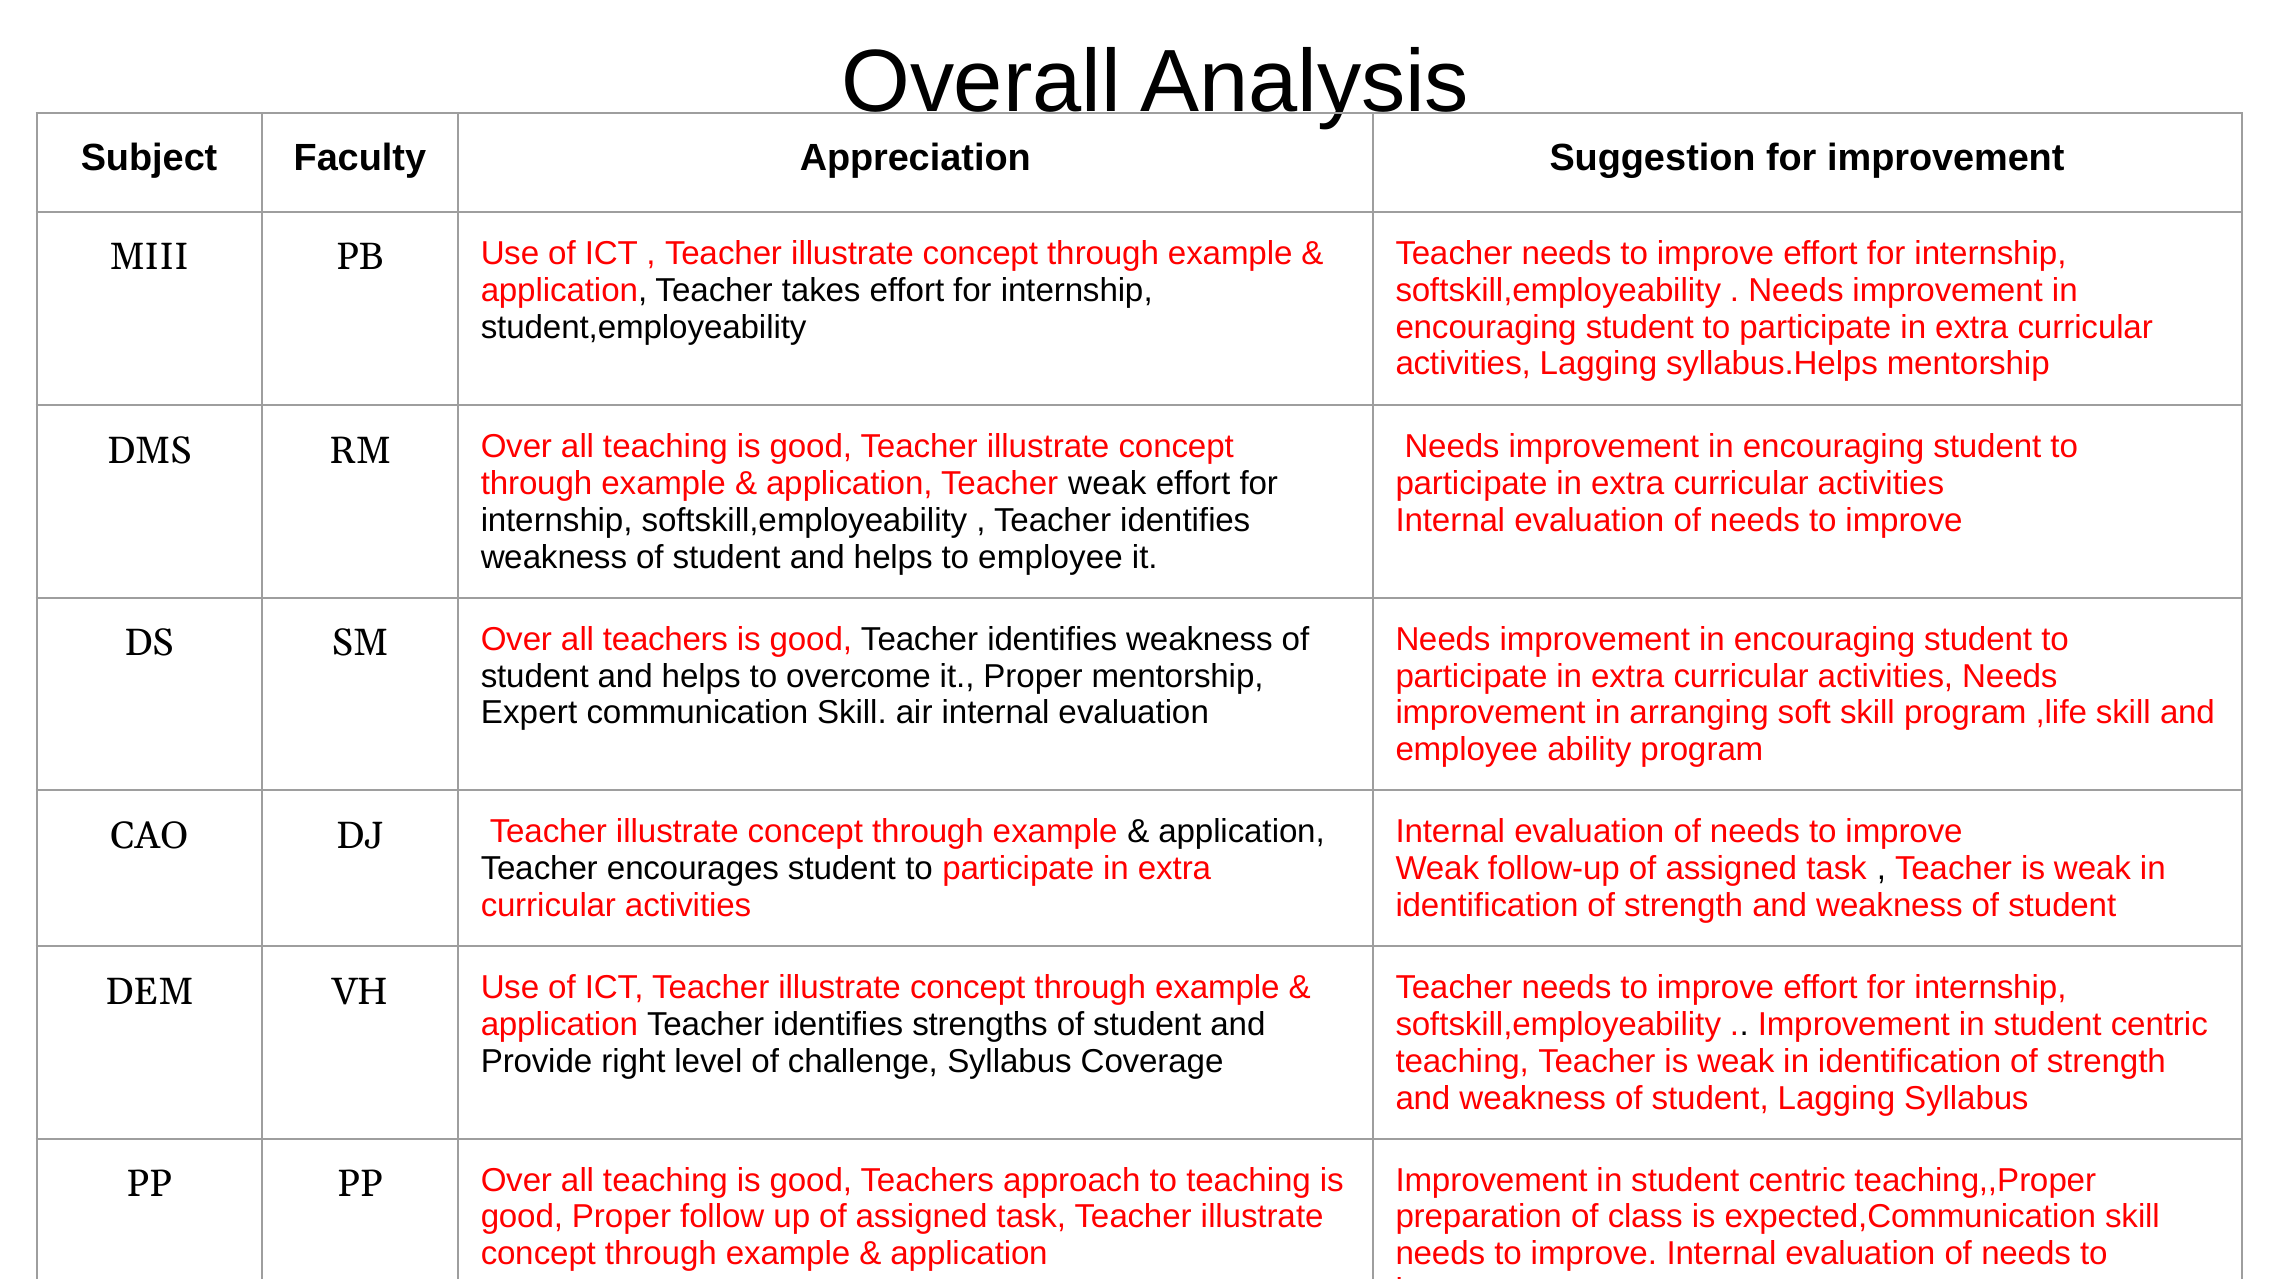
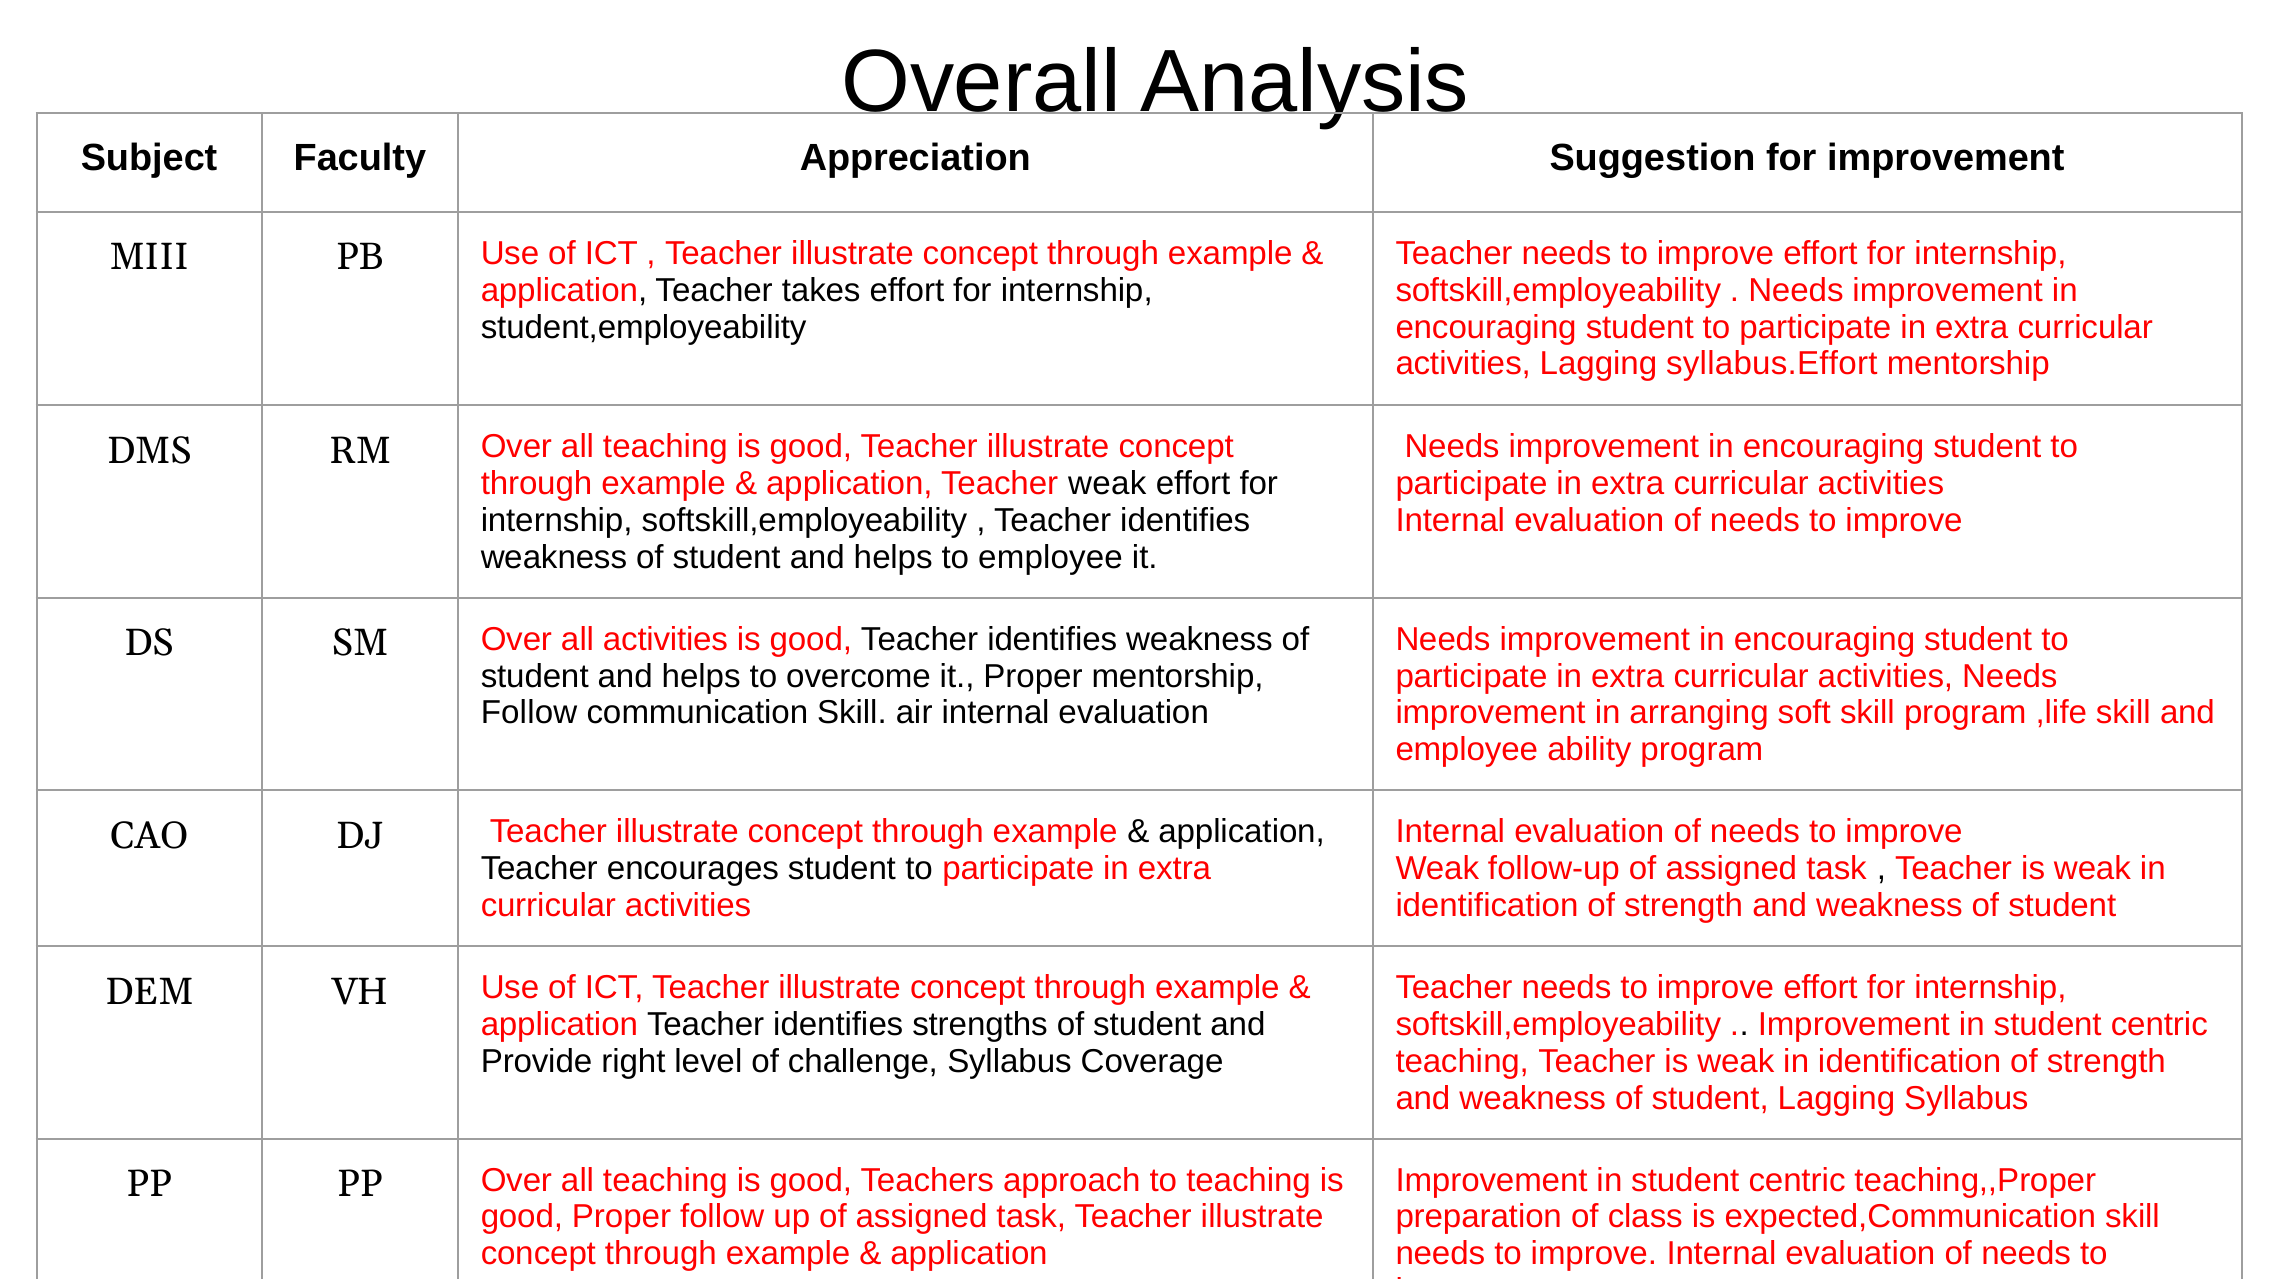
syllabus.Helps: syllabus.Helps -> syllabus.Effort (1772, 364)
all teachers: teachers -> activities (665, 639)
Expert: Expert -> Follow (529, 713)
